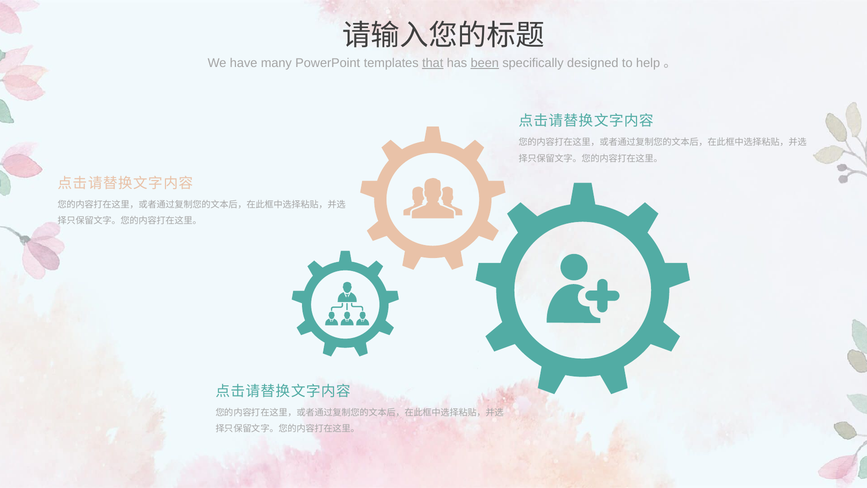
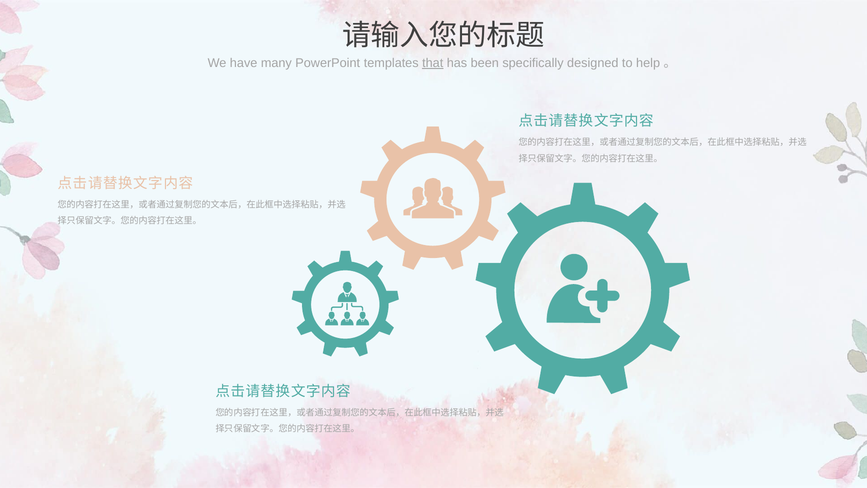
been underline: present -> none (485, 63)
